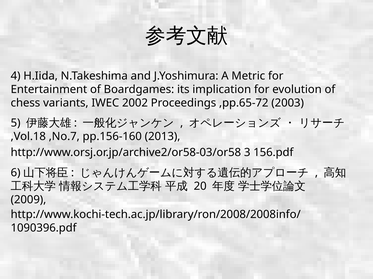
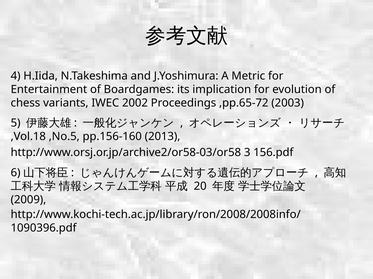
,No.7: ,No.7 -> ,No.5 (64, 137)
